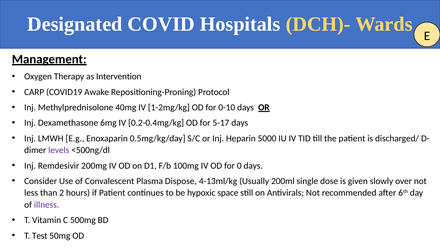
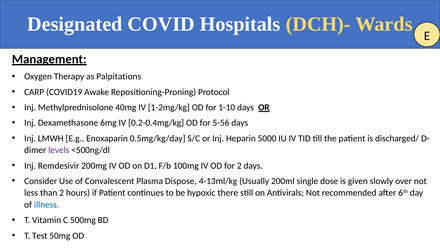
Intervention: Intervention -> Palpitations (119, 76)
0-10: 0-10 -> 1-10 (227, 107)
5-17: 5-17 -> 5-56 (221, 123)
for 0: 0 -> 2 (239, 165)
space: space -> there (228, 193)
illness colour: purple -> blue (47, 204)
